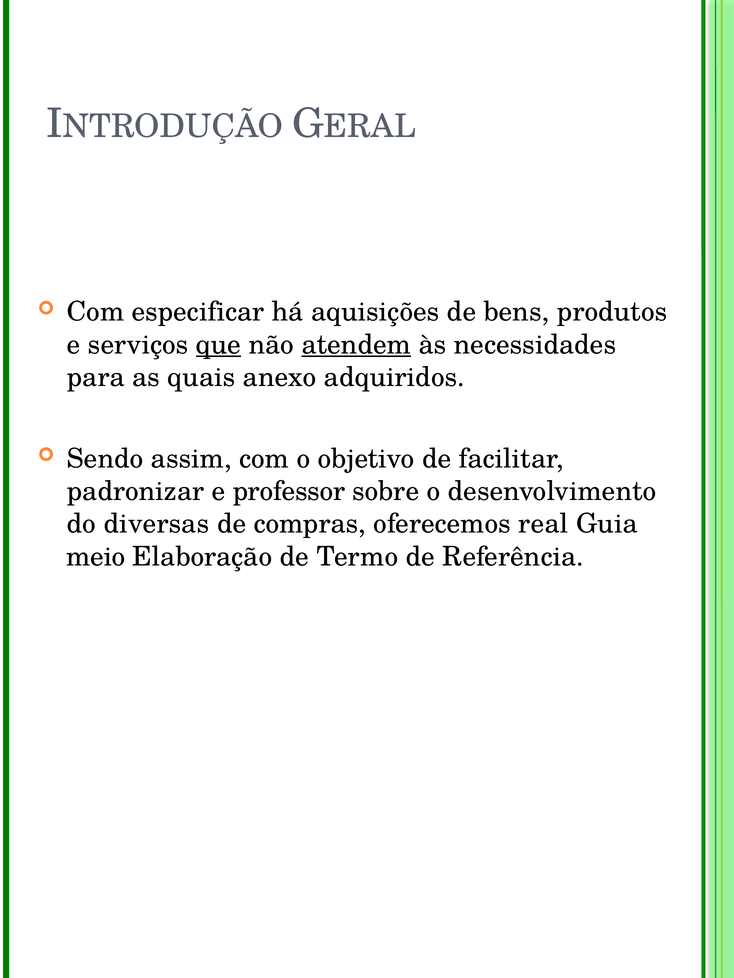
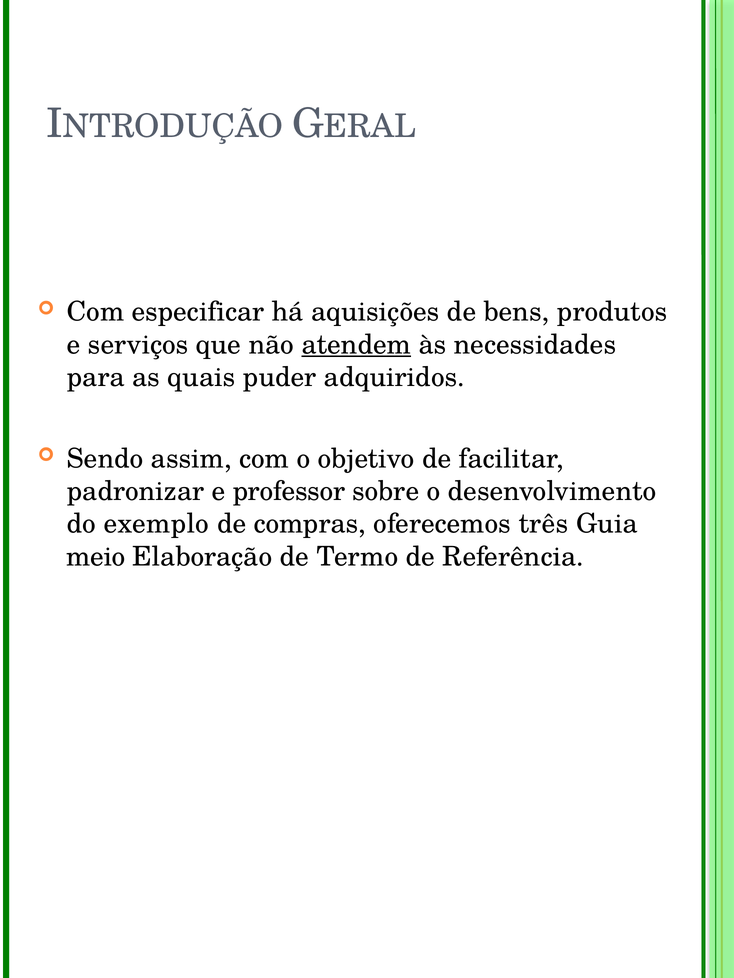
que underline: present -> none (219, 345)
anexo: anexo -> puder (280, 377)
diversas: diversas -> exemplo (156, 524)
real: real -> três (543, 524)
